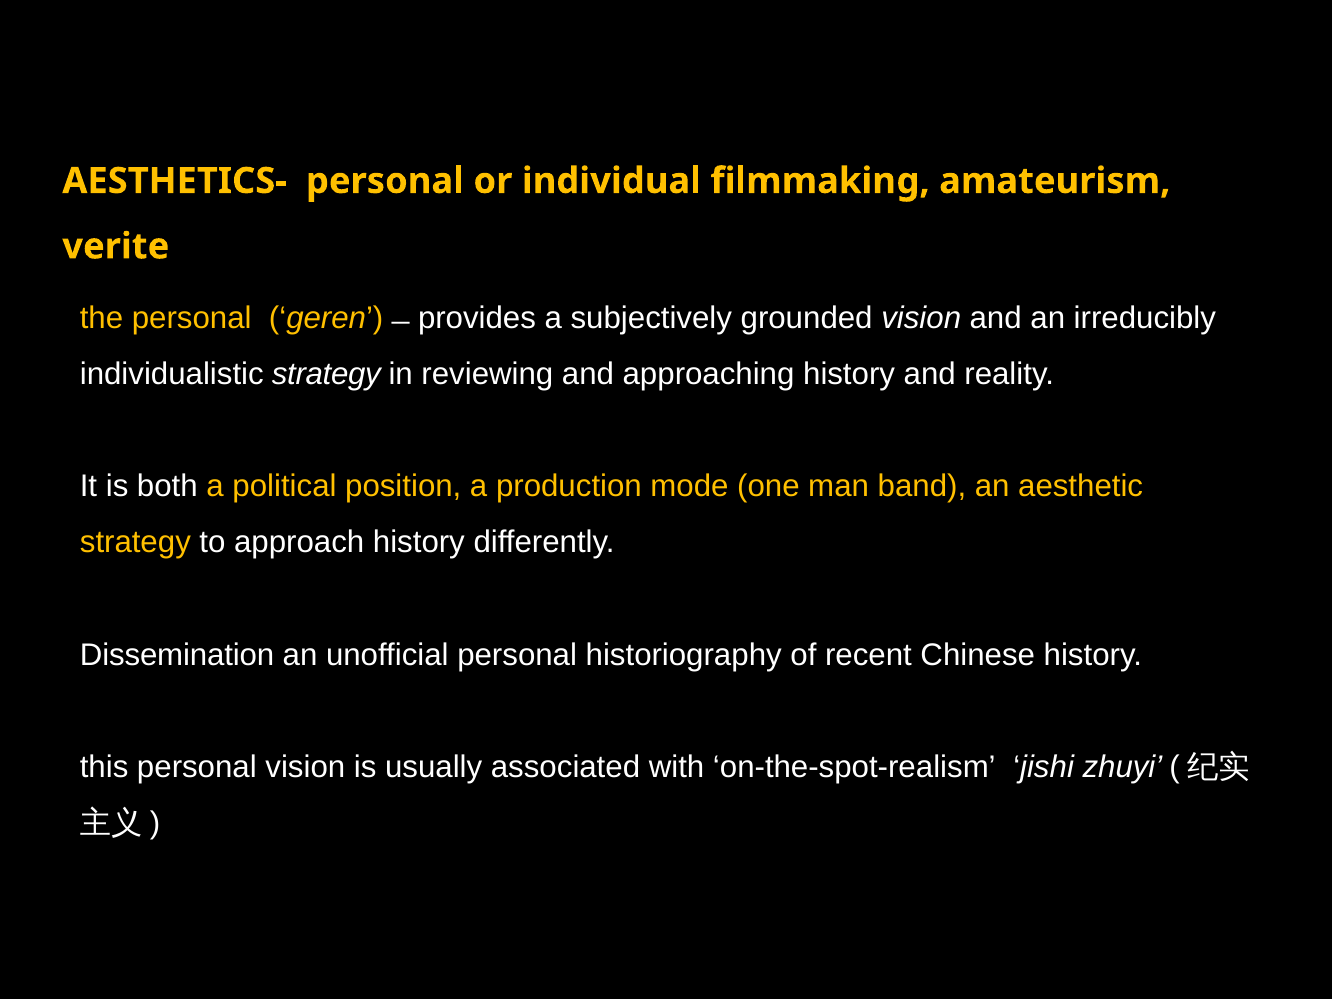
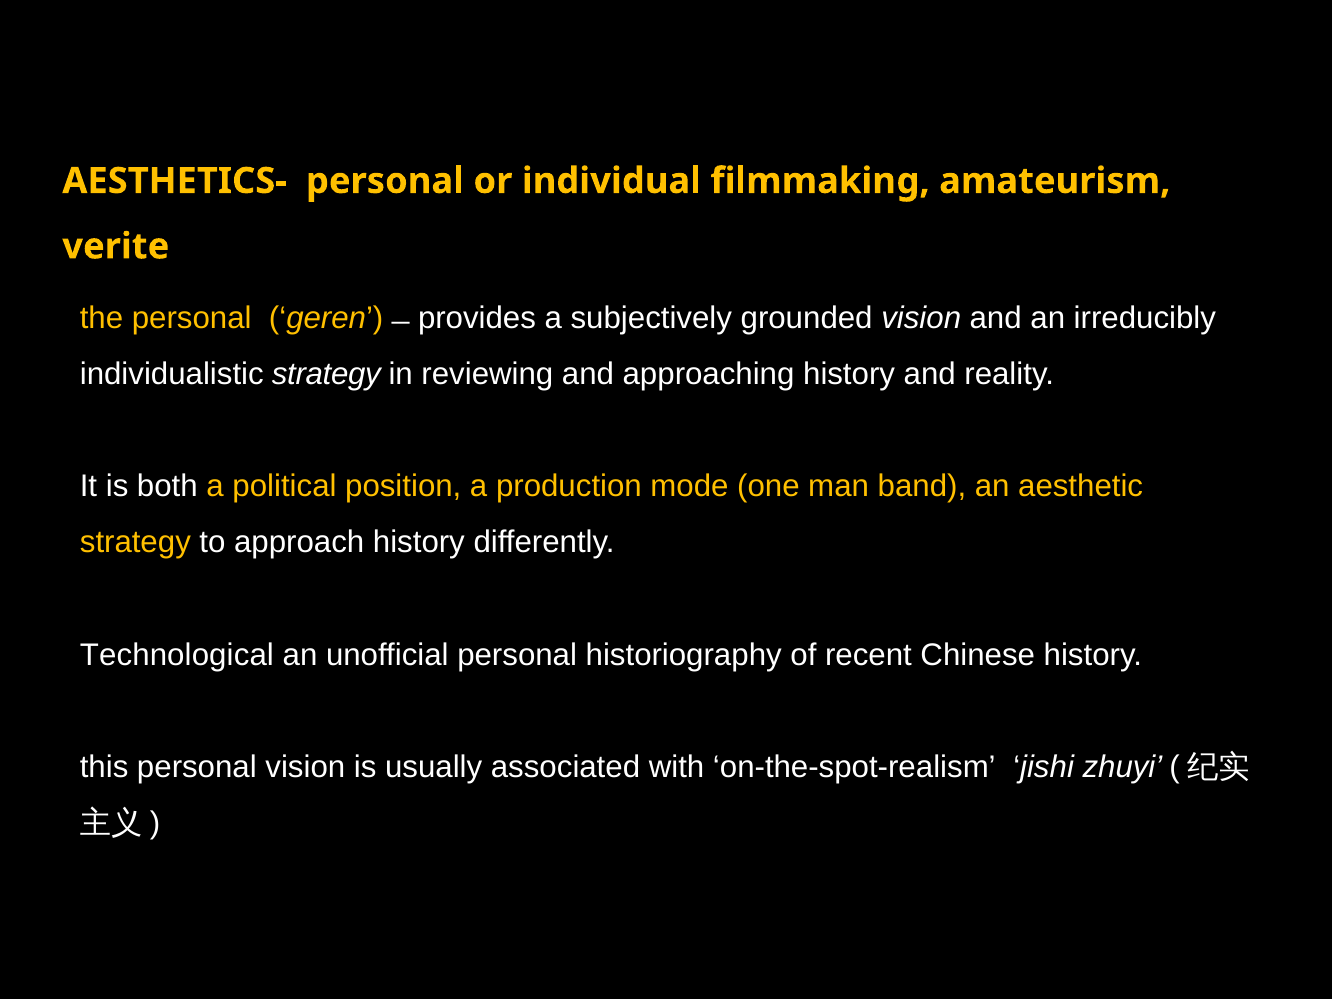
Dissemination: Dissemination -> Technological (177, 655)
